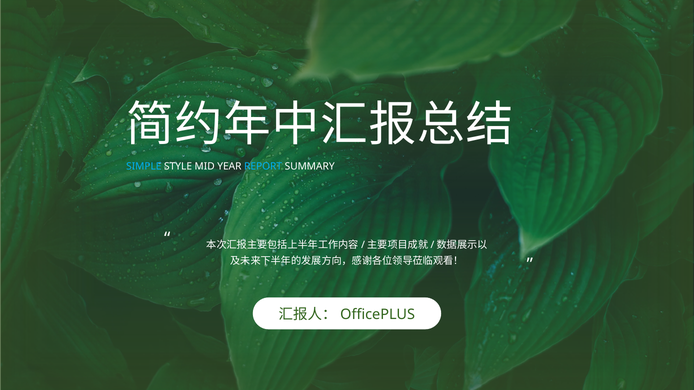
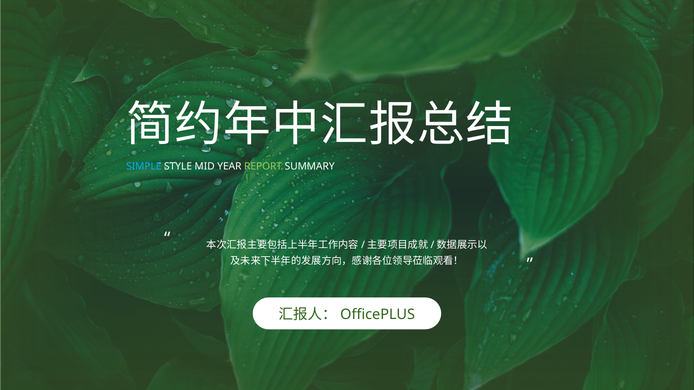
REPORT colour: light blue -> light green (263, 166)
